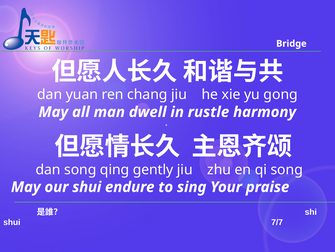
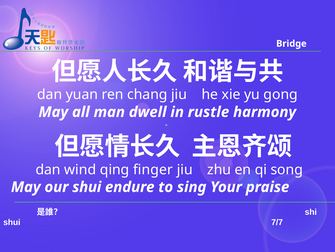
dan song: song -> wind (80, 169)
gently: gently -> finger (153, 169)
